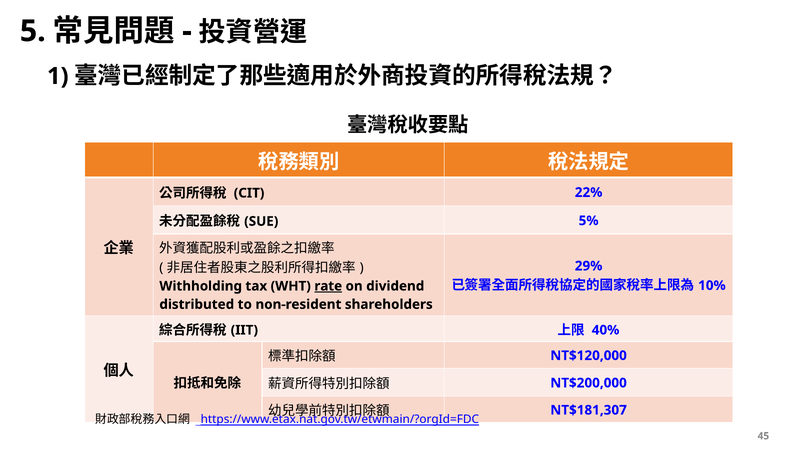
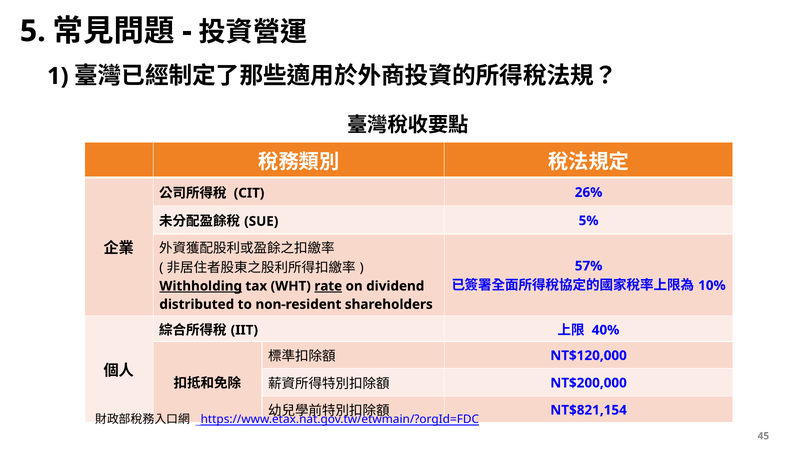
22%: 22% -> 26% (589, 193)
29%: 29% -> 57% (589, 266)
Withholding underline: none -> present (201, 286)
NT$181,307: NT$181,307 -> NT$821,154 (589, 410)
